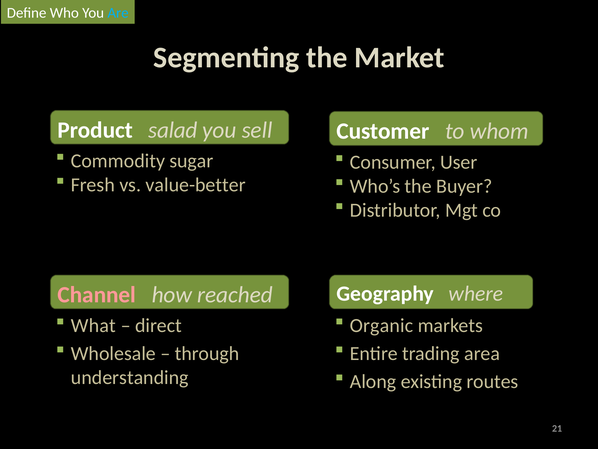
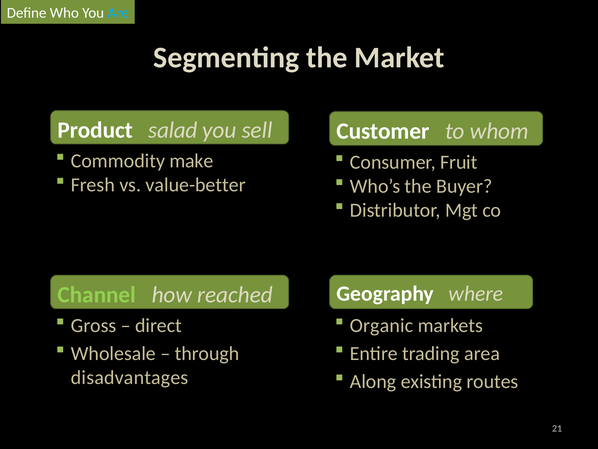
sugar: sugar -> make (191, 161)
User: User -> Fruit (459, 162)
Channel colour: pink -> light green (97, 294)
What: What -> Gross (94, 325)
understanding: understanding -> disadvantages (130, 377)
